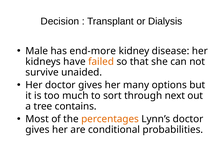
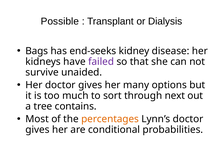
Decision: Decision -> Possible (60, 21)
Male: Male -> Bags (37, 51)
end-more: end-more -> end-seeks (93, 51)
failed colour: orange -> purple (101, 62)
